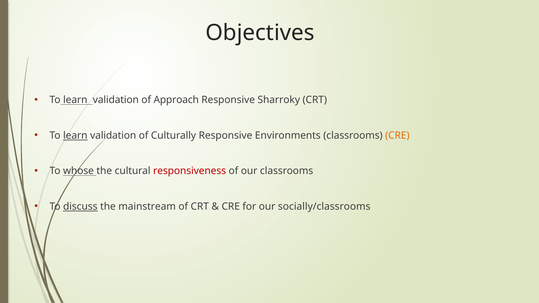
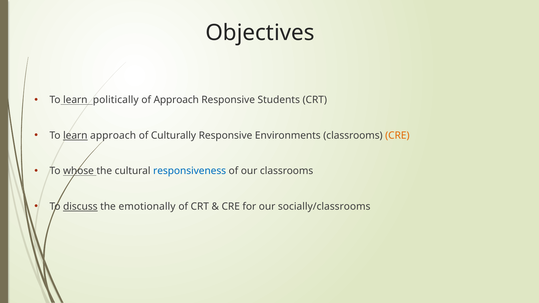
validation: validation -> politically (116, 100)
Sharroky: Sharroky -> Students (279, 100)
validation: validation -> approach (113, 136)
responsiveness colour: red -> blue (190, 171)
mainstream: mainstream -> emotionally (147, 206)
